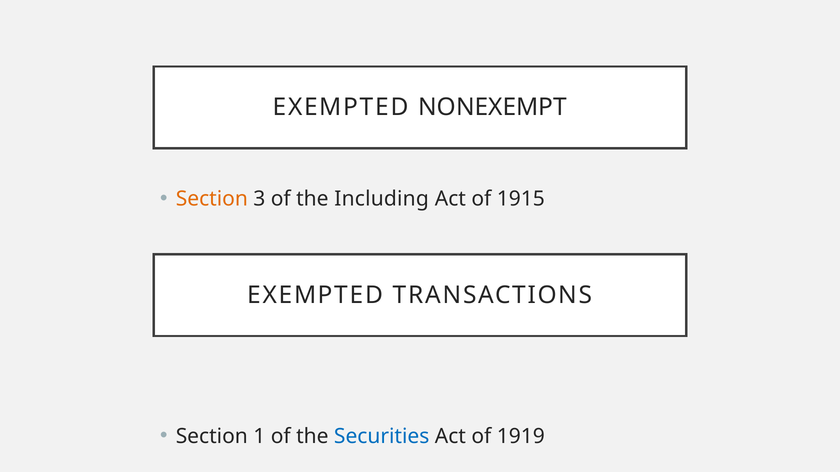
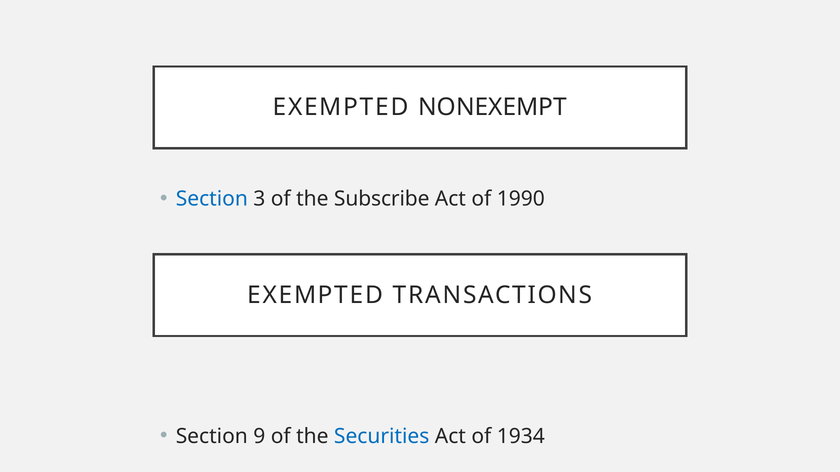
Section colour: orange -> blue (212, 199)
Including: Including -> Subscribe (382, 199)
1915: 1915 -> 1990 (521, 199)
1: 1 -> 9 (259, 437)
1919: 1919 -> 1934 (521, 437)
